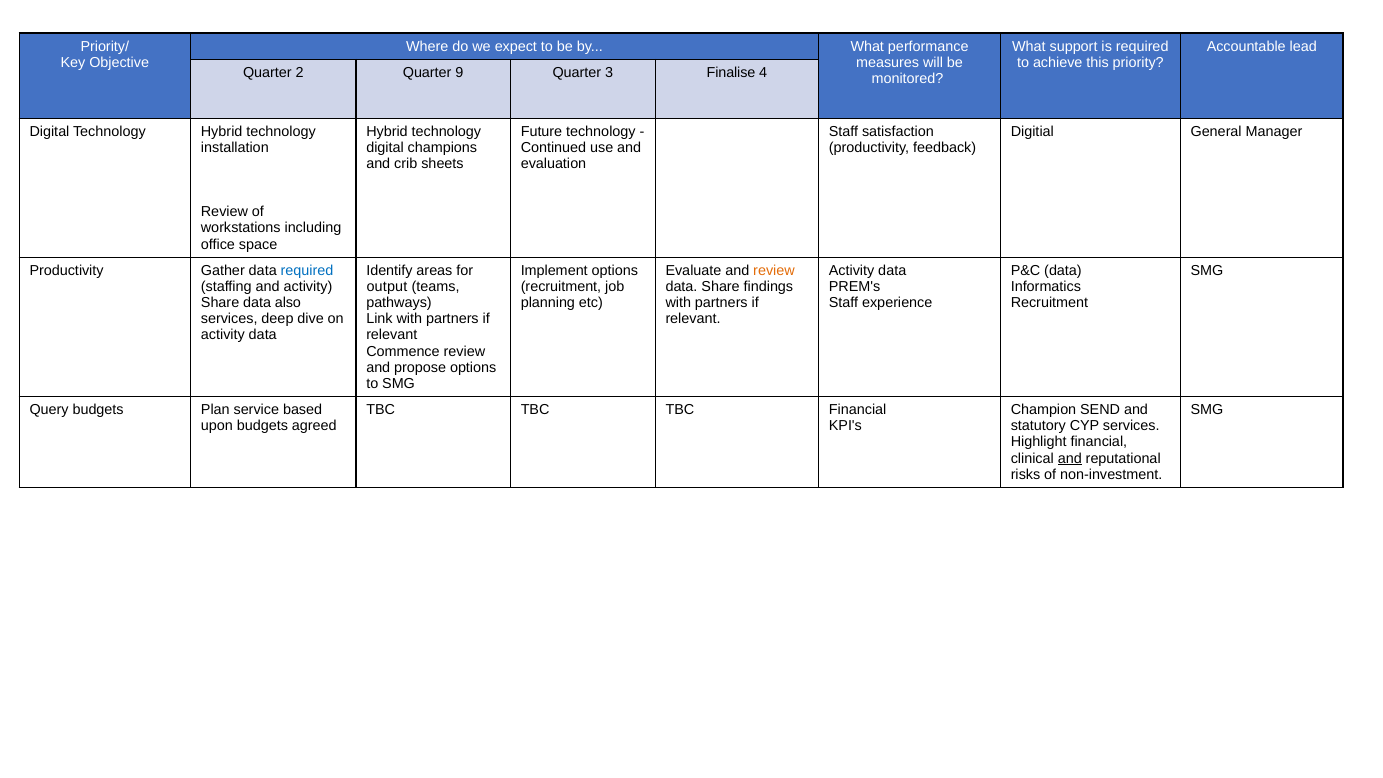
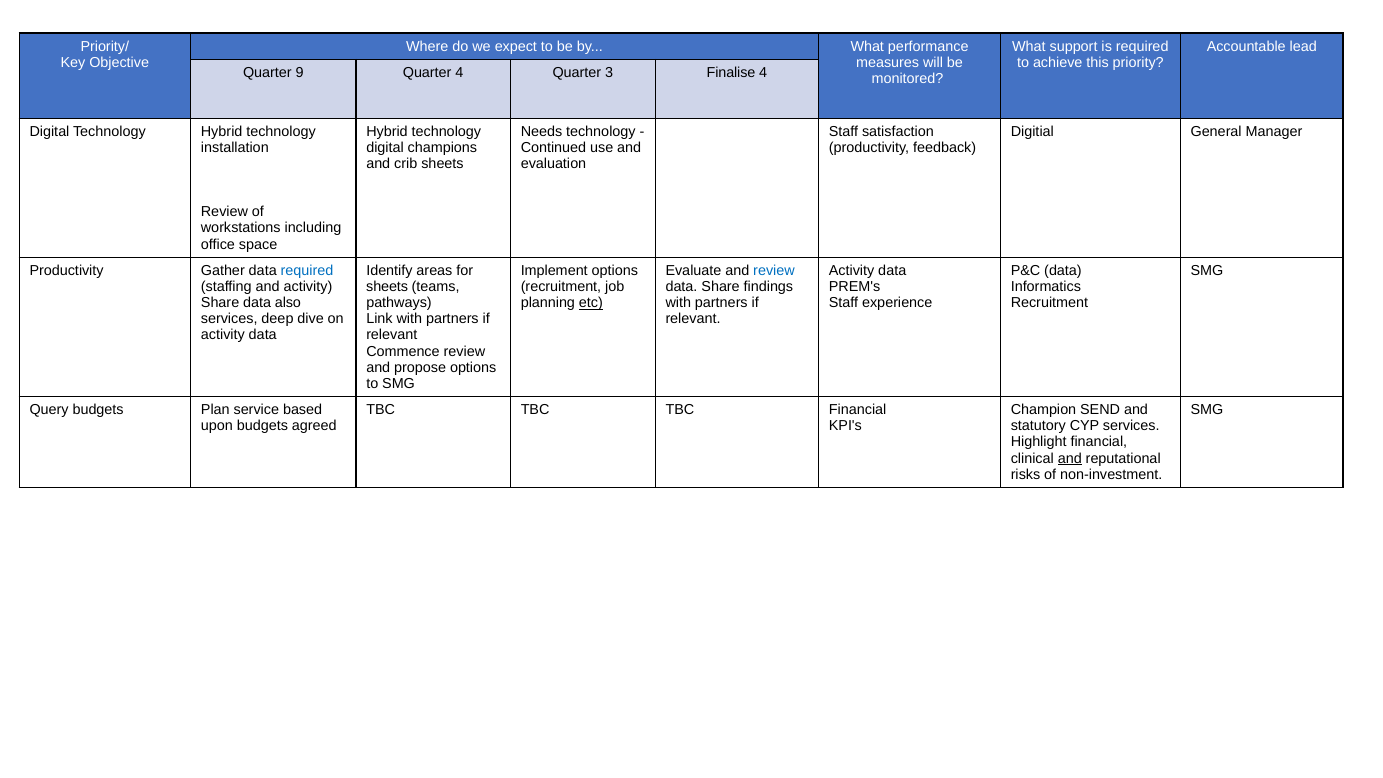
2: 2 -> 9 (300, 73)
Quarter 9: 9 -> 4 (459, 73)
Future: Future -> Needs (541, 132)
review colour: orange -> blue (774, 271)
output: output -> sheets (387, 287)
etc underline: none -> present (591, 303)
